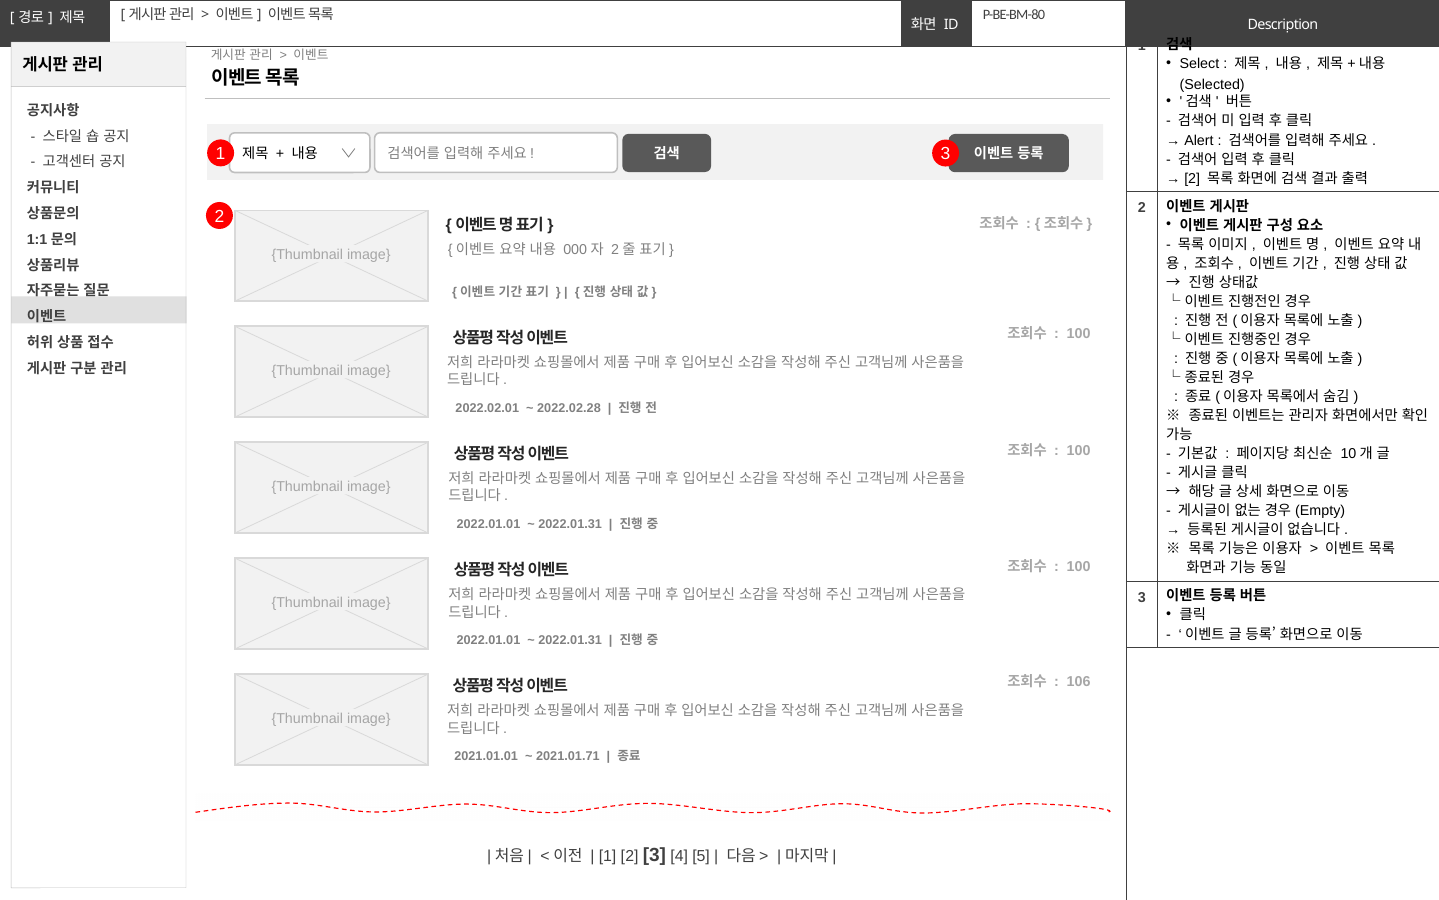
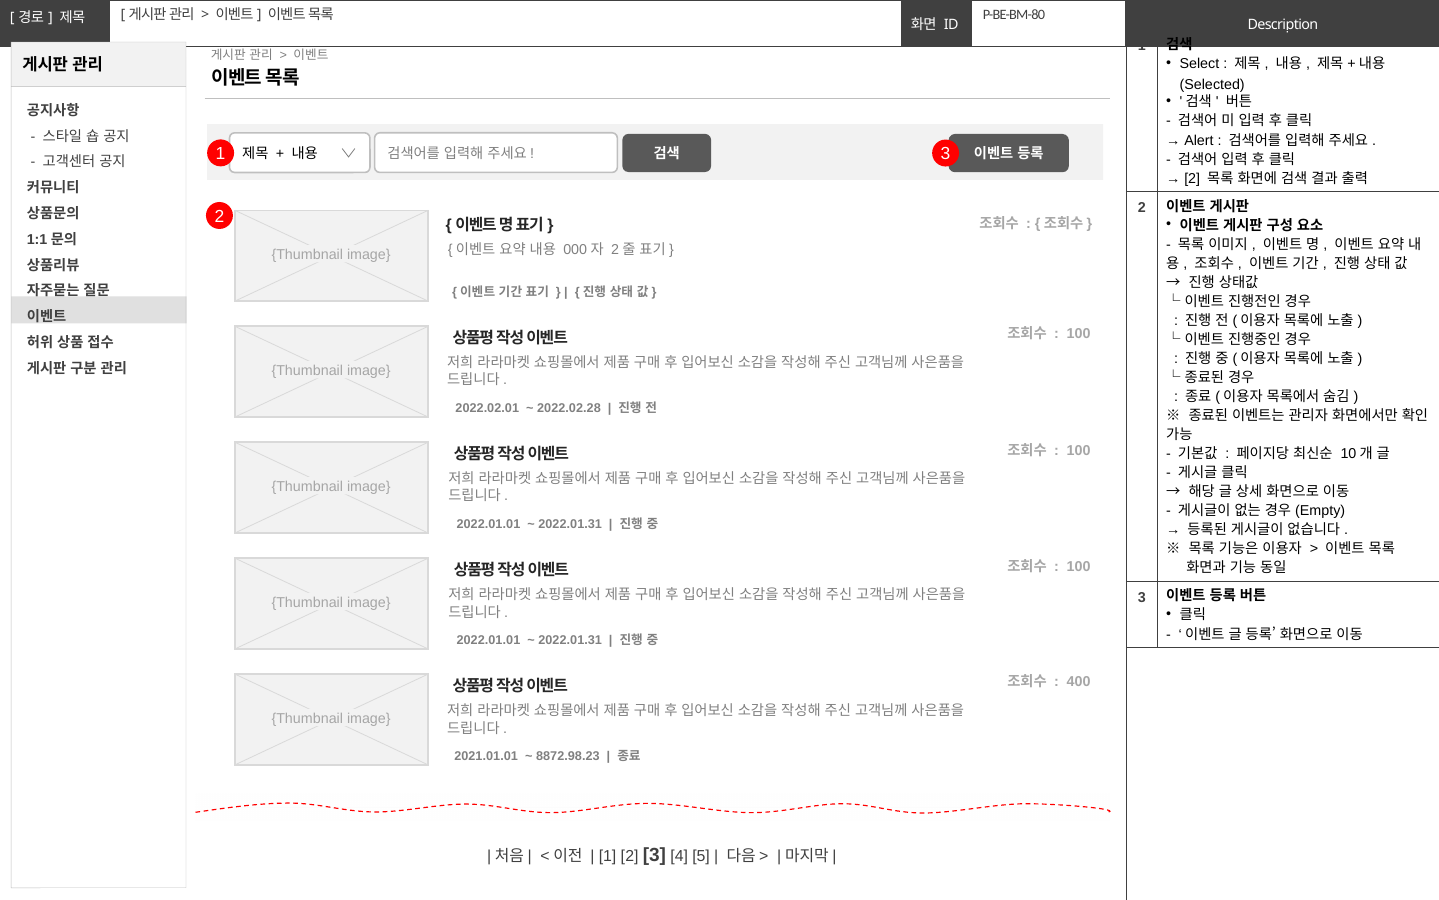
106: 106 -> 400 (1079, 681)
2021.01.71: 2021.01.71 -> 8872.98.23 (568, 755)
